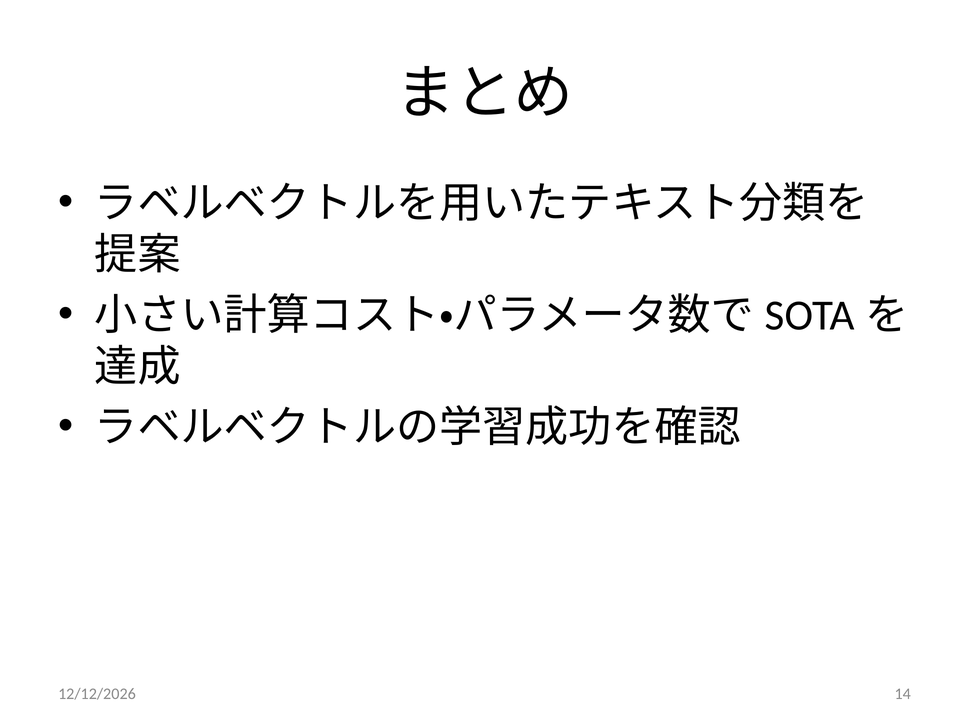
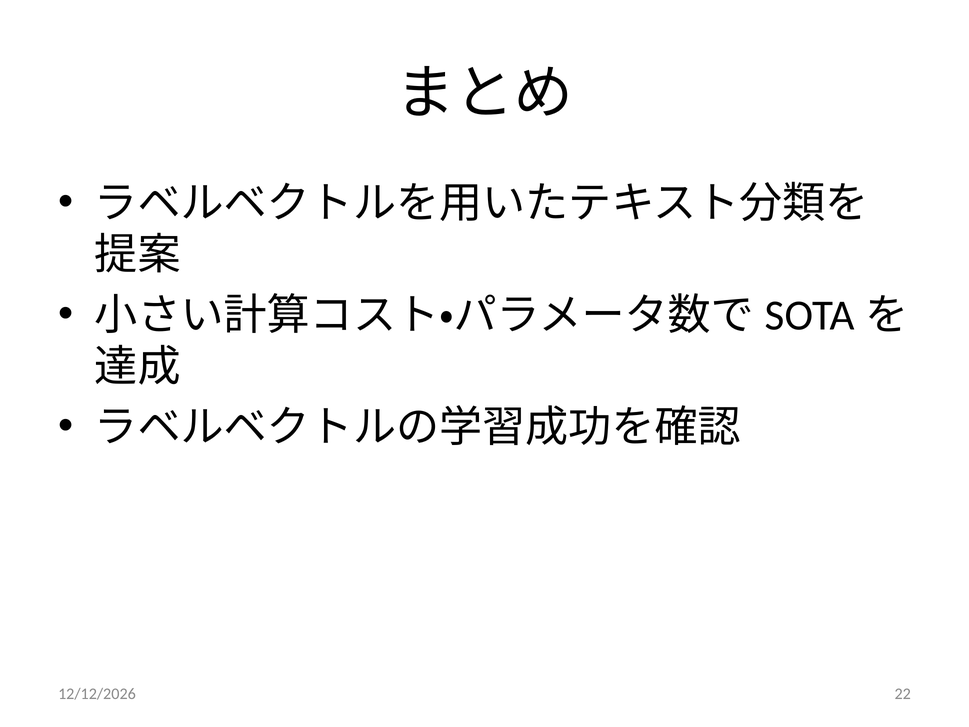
14: 14 -> 22 (903, 694)
